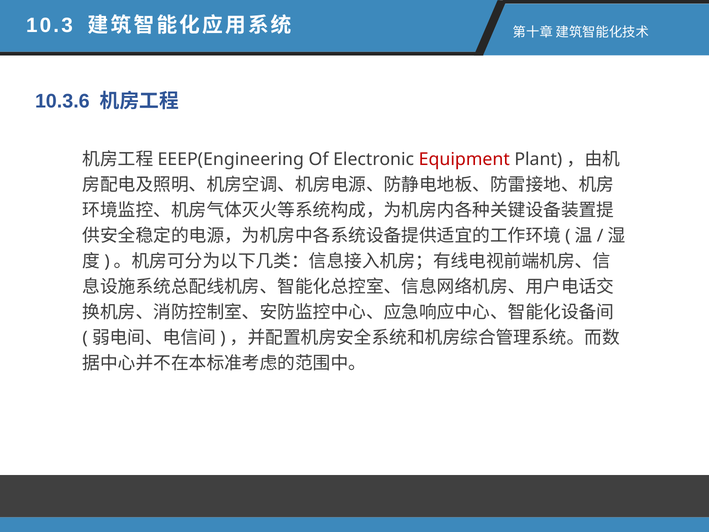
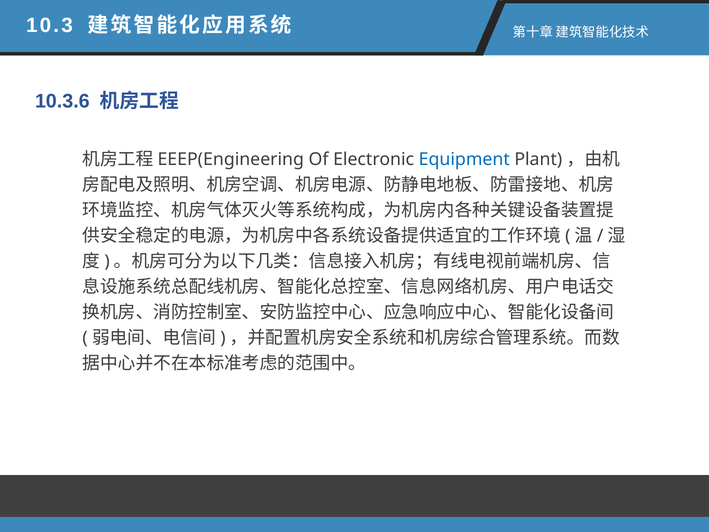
Equipment colour: red -> blue (464, 159)
